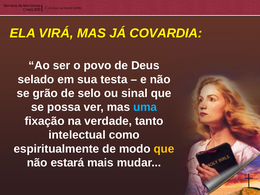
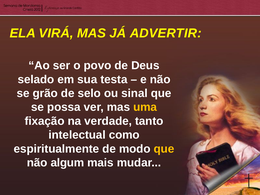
COVARDIA: COVARDIA -> ADVERTIR (166, 33)
uma colour: light blue -> yellow (145, 107)
estará: estará -> algum (67, 163)
